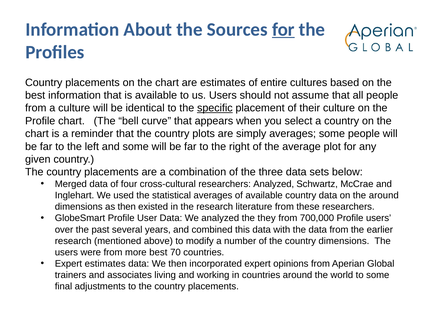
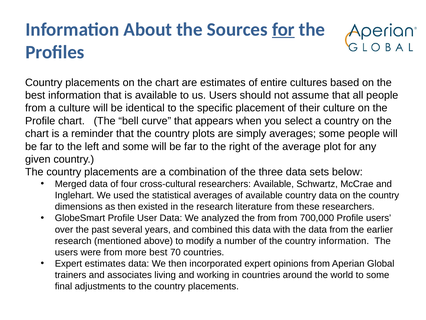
specific underline: present -> none (215, 108)
researchers Analyzed: Analyzed -> Available (274, 184)
on the around: around -> country (384, 195)
the they: they -> from (267, 218)
country dimensions: dimensions -> information (344, 241)
